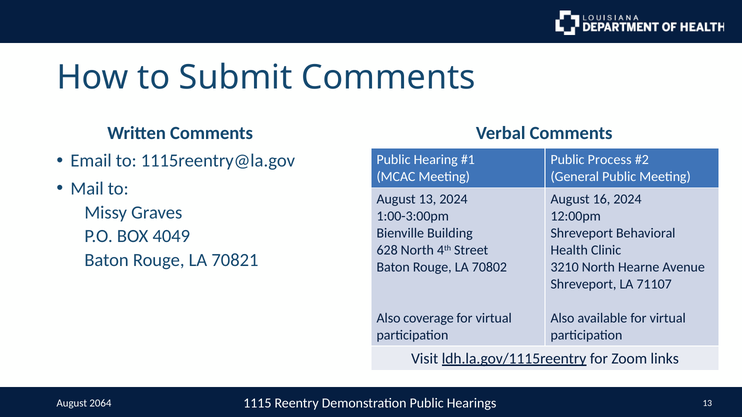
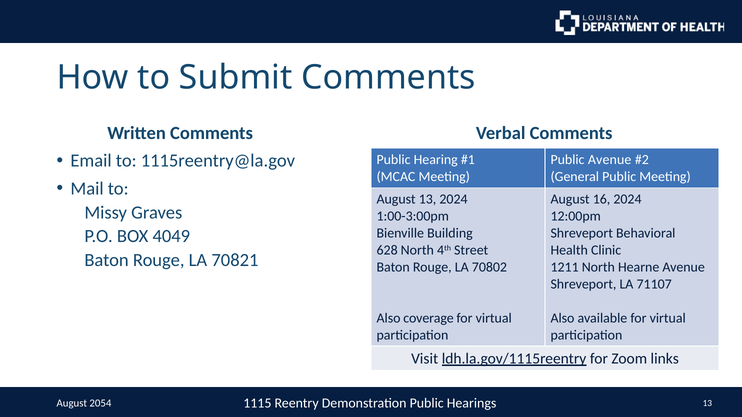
Public Process: Process -> Avenue (610, 160)
3210: 3210 -> 1211 (565, 267)
2064: 2064 -> 2054 (100, 404)
